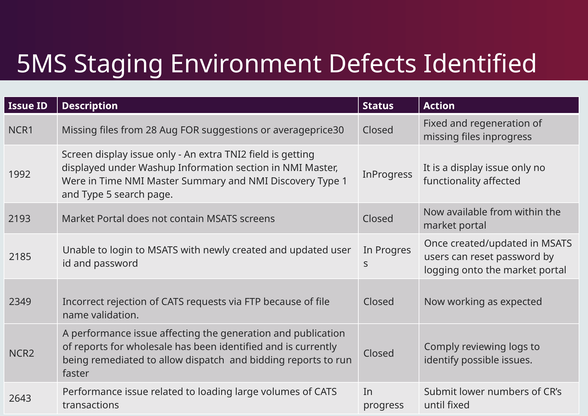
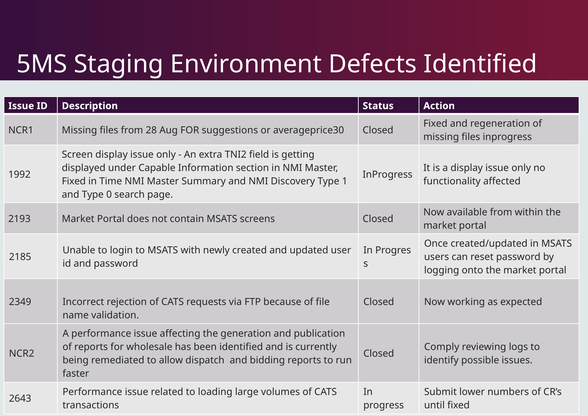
Washup: Washup -> Capable (157, 168)
Were: Were -> Fixed (74, 181)
5: 5 -> 0 (109, 194)
